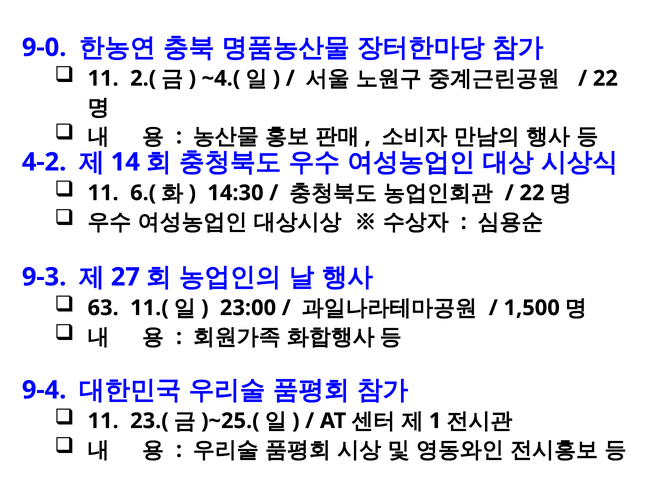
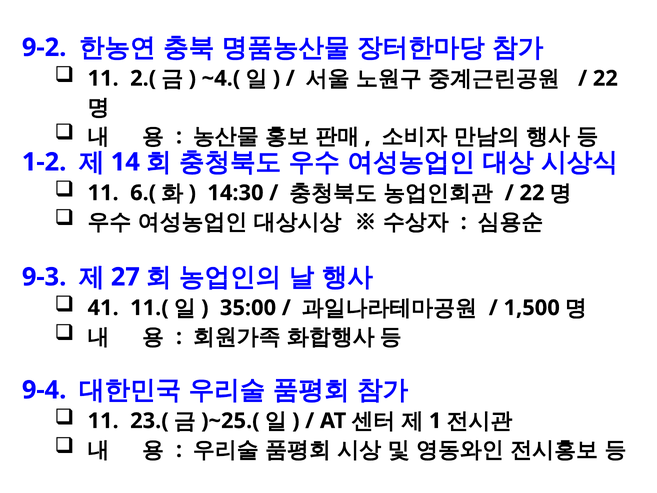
9-0: 9-0 -> 9-2 (44, 48)
4-2: 4-2 -> 1-2 (44, 162)
63: 63 -> 41 (103, 308)
23:00: 23:00 -> 35:00 (248, 308)
